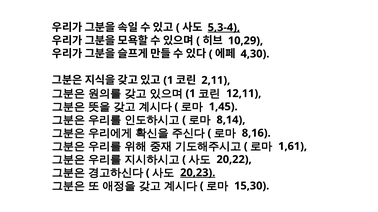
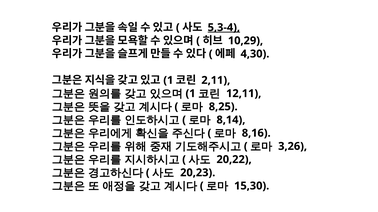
1,45: 1,45 -> 8,25 (223, 107)
1,61: 1,61 -> 3,26 (293, 147)
20,23 underline: present -> none (198, 173)
